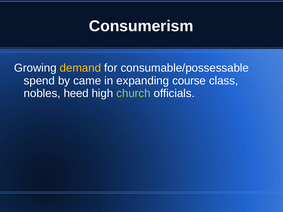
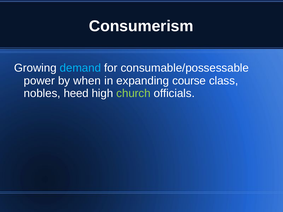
demand colour: yellow -> light blue (80, 68)
spend: spend -> power (39, 81)
came: came -> when (87, 81)
